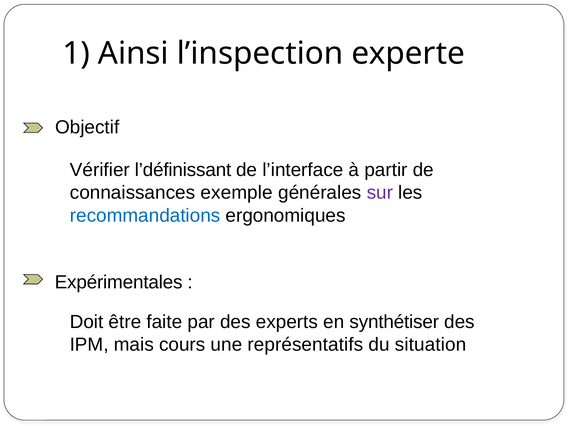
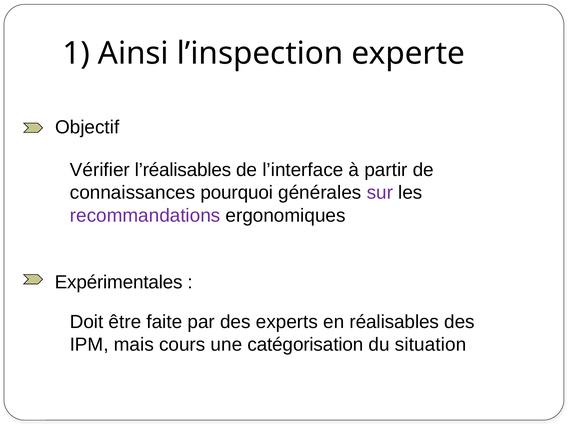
l’définissant: l’définissant -> l’réalisables (183, 170)
exemple: exemple -> pourquoi (237, 193)
recommandations colour: blue -> purple (145, 215)
synthétiser: synthétiser -> réalisables (394, 322)
représentatifs: représentatifs -> catégorisation (305, 344)
